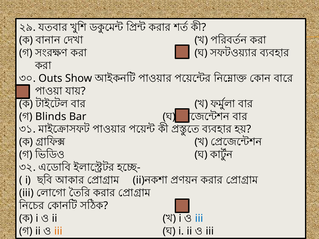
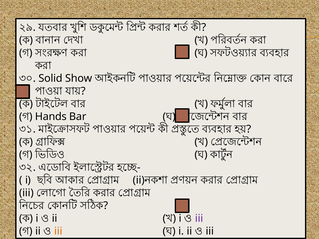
Outs: Outs -> Solid (50, 78)
Blinds: Blinds -> Hands (51, 117)
iii colour: blue -> purple (199, 219)
